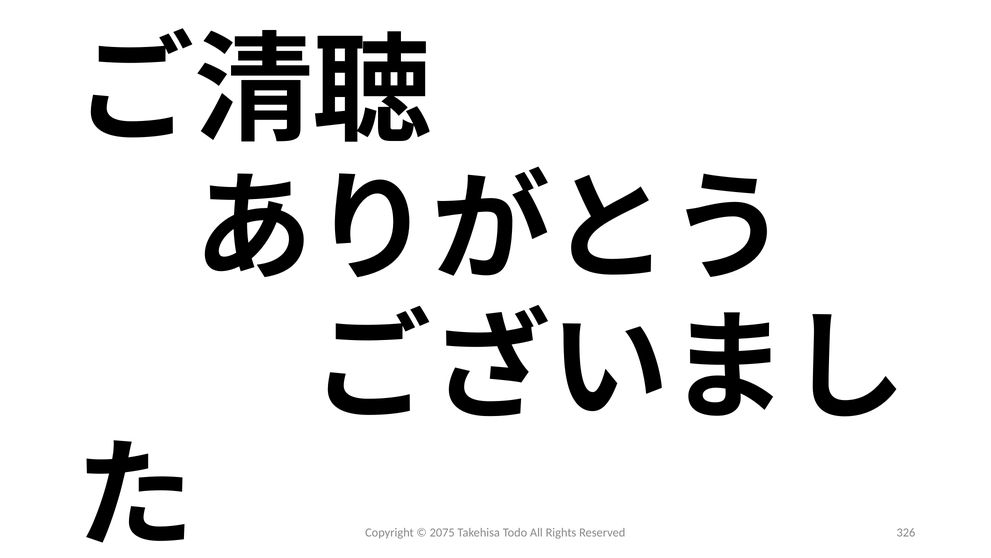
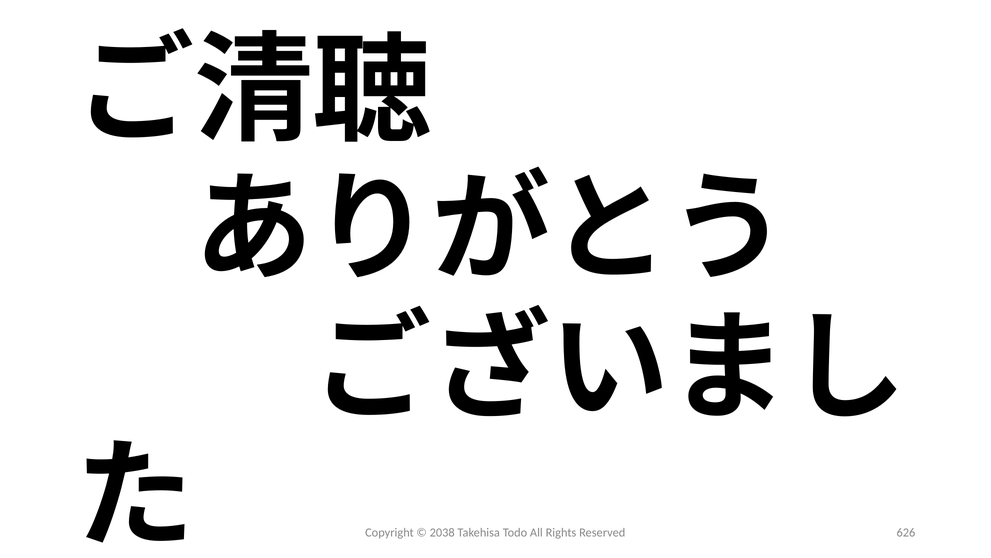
2075: 2075 -> 2038 (442, 532)
326: 326 -> 626 (906, 532)
